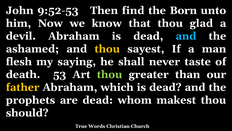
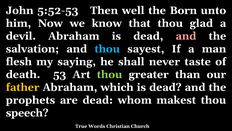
9:52-53: 9:52-53 -> 5:52-53 (58, 10)
find: find -> well (133, 10)
and colour: light blue -> pink (186, 36)
ashamed: ashamed -> salvation (32, 49)
thou colour: yellow -> light blue (107, 49)
should: should -> speech (27, 112)
